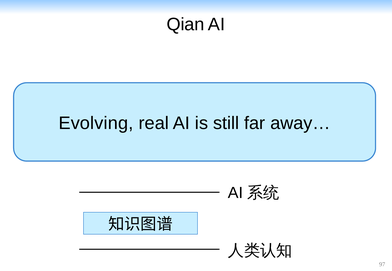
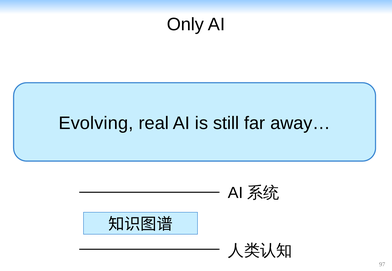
Qian: Qian -> Only (185, 24)
